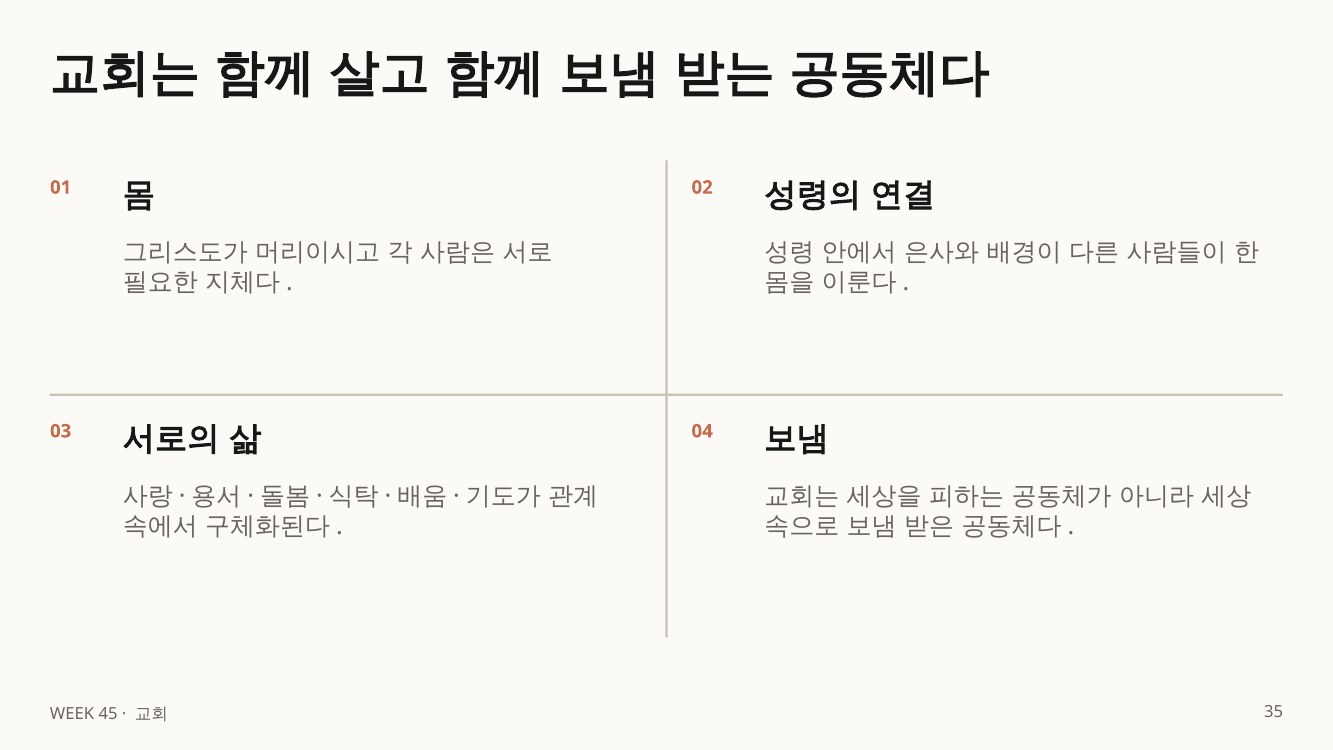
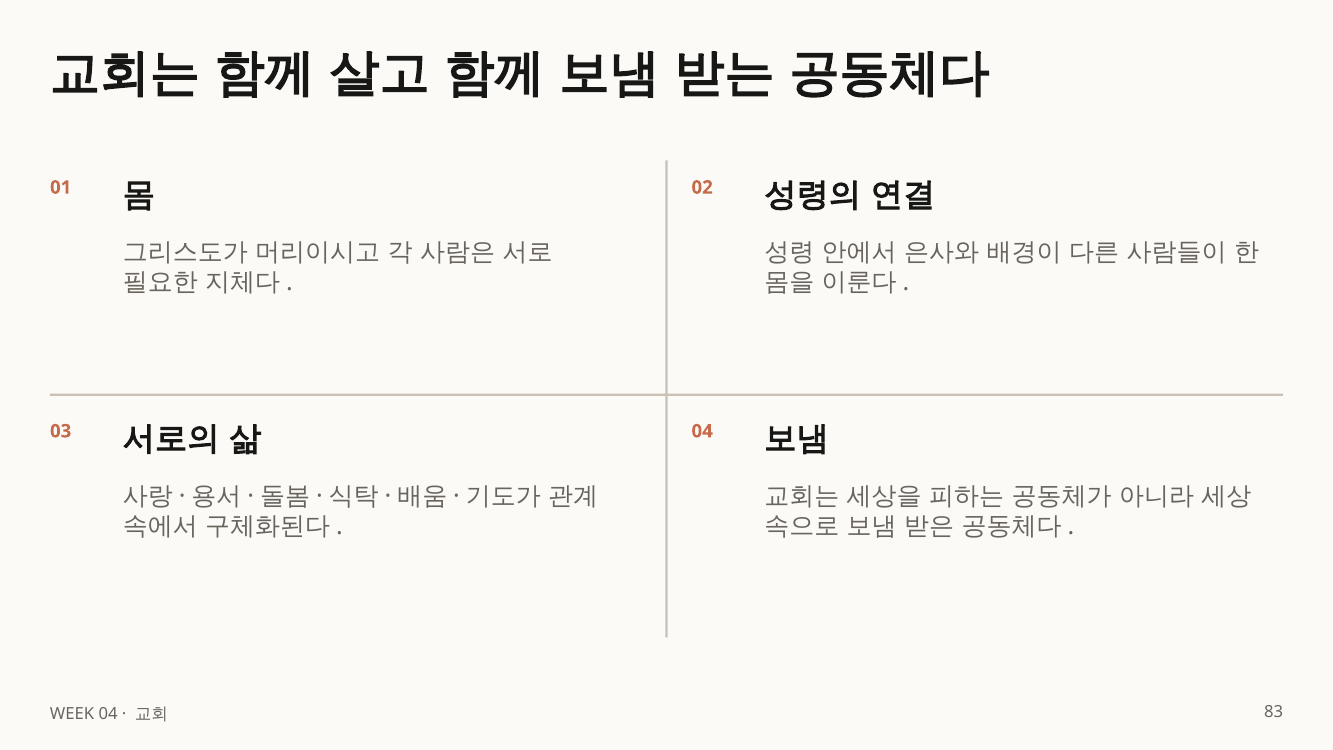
WEEK 45: 45 -> 04 (108, 714)
35: 35 -> 83 (1274, 712)
